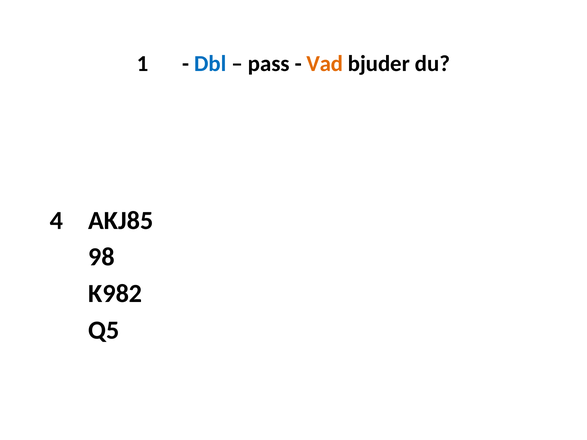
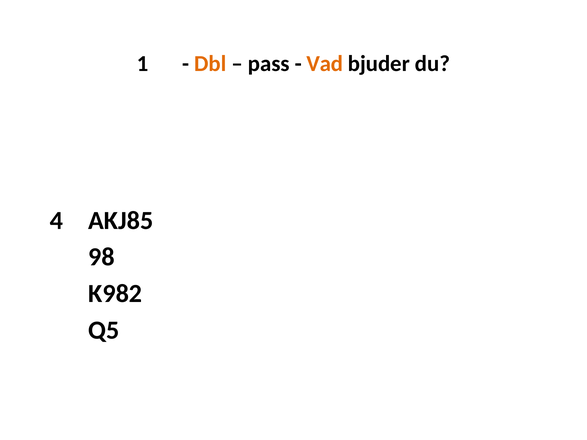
Dbl colour: blue -> orange (210, 64)
